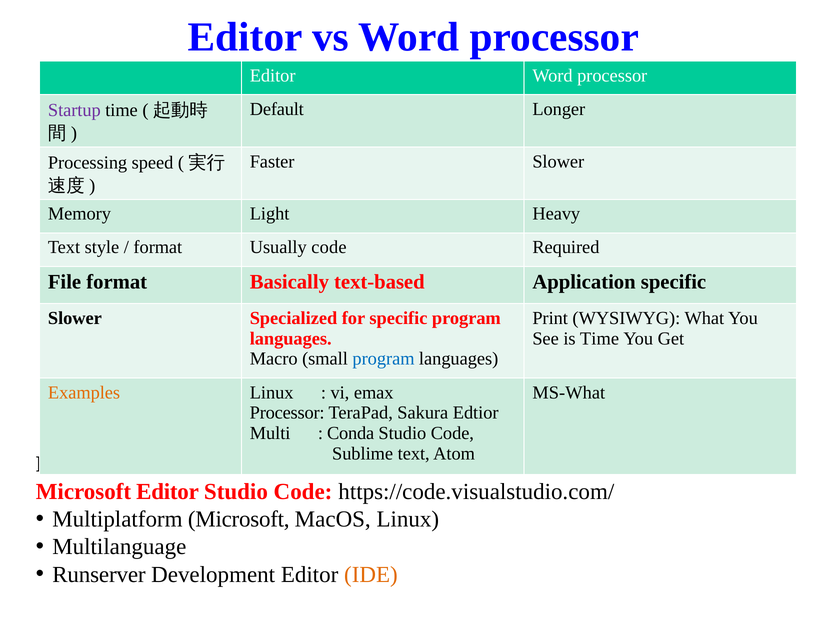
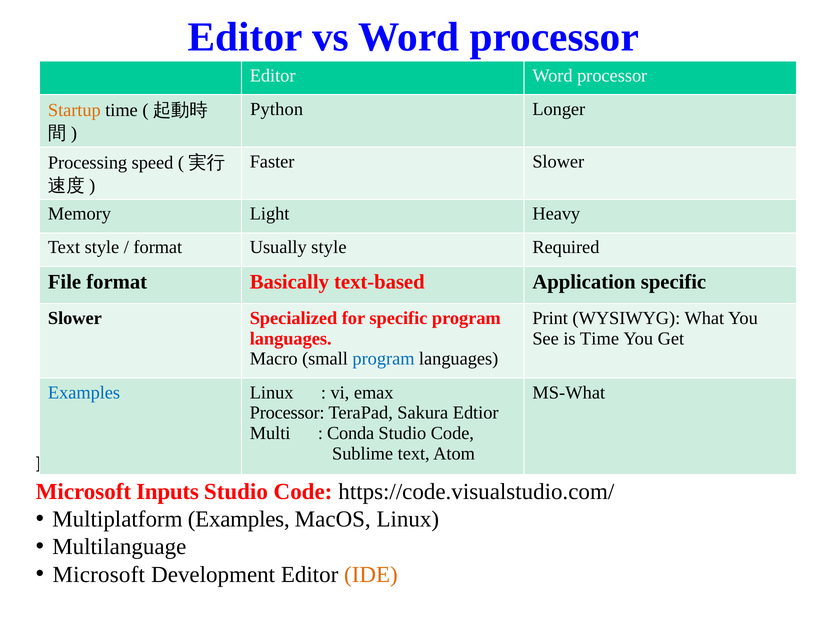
Default: Default -> Python (277, 109)
Startup colour: purple -> orange (74, 110)
Usually code: code -> style (329, 247)
Examples colour: orange -> blue (84, 393)
Microsoft Editor: Editor -> Inputs (167, 492)
Multiplatform Microsoft: Microsoft -> Examples (239, 520)
Runserver: Runserver -> Microsoft (99, 575)
